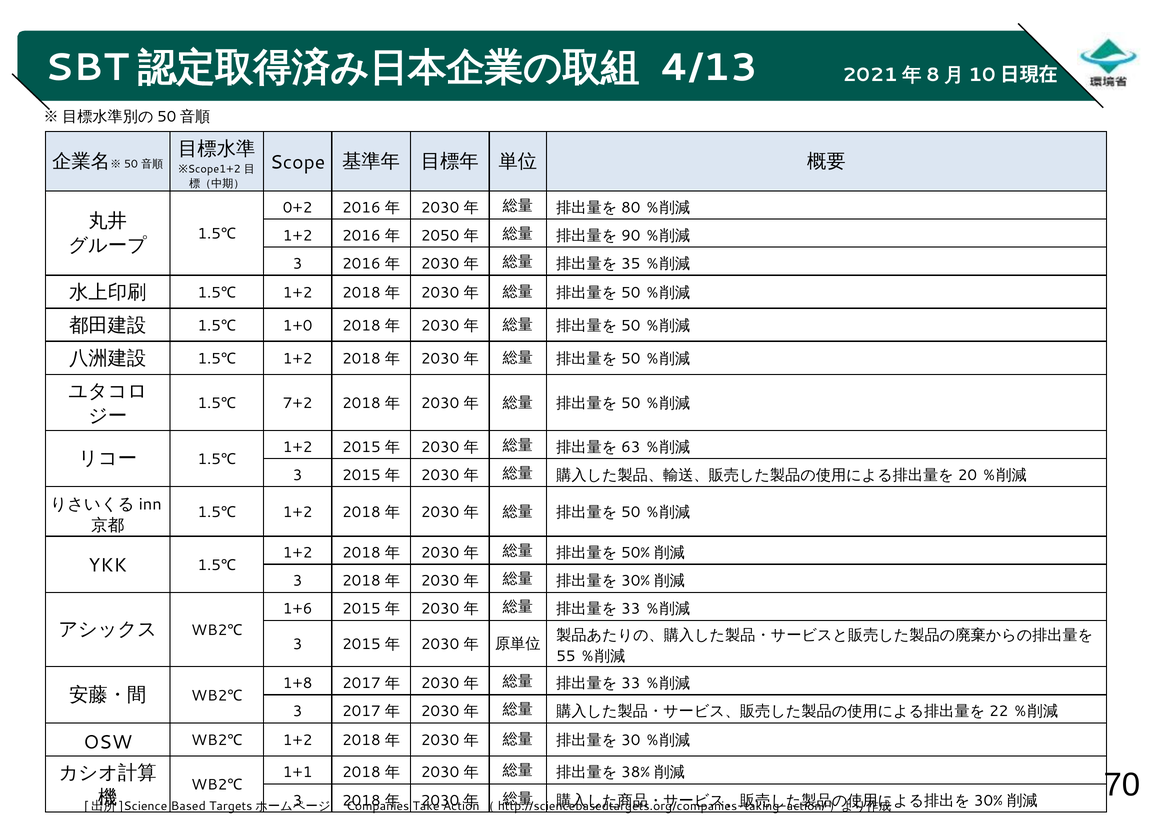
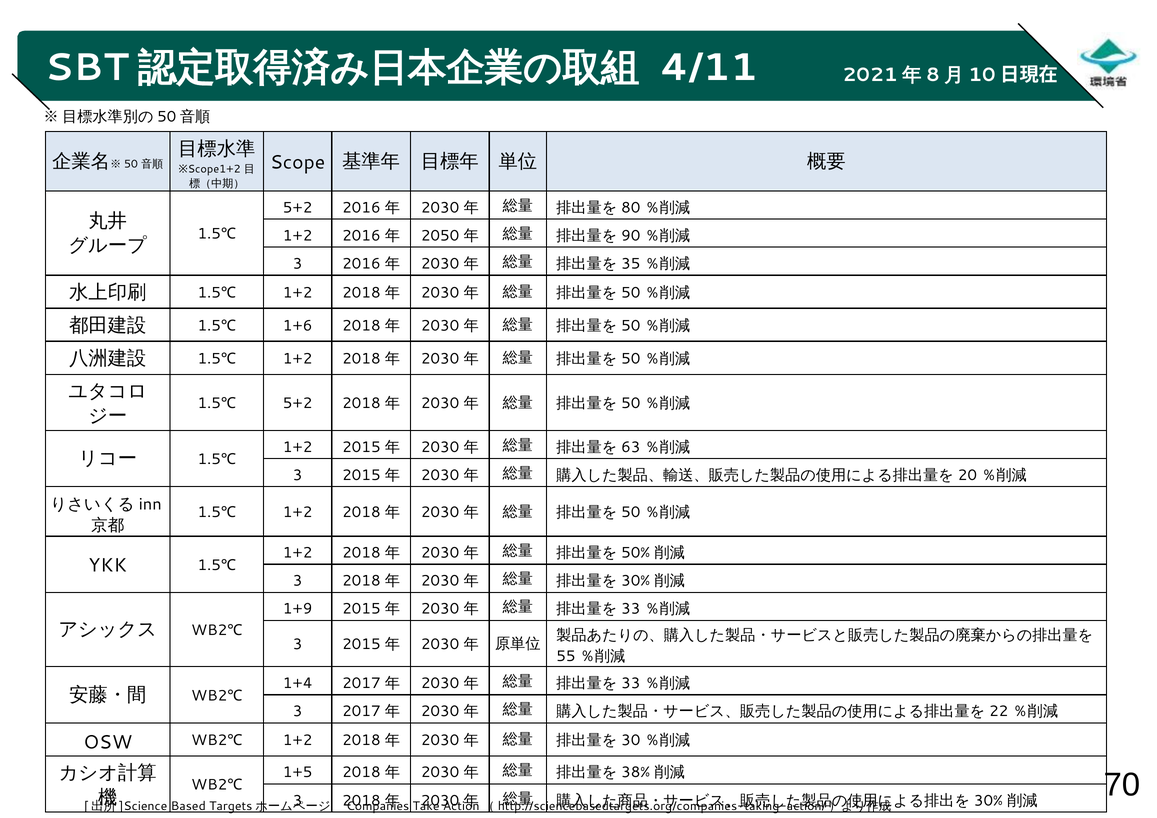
4/13: 4/13 -> 4/11 (709, 68)
0+2: 0+2 -> 5+2 (298, 208)
1+0: 1+0 -> 1+6 (298, 326)
7+2: 7+2 -> 5+2 (298, 403)
1+6: 1+6 -> 1+9 (298, 609)
1+8: 1+8 -> 1+4 (298, 683)
1+1: 1+1 -> 1+5 (298, 773)
